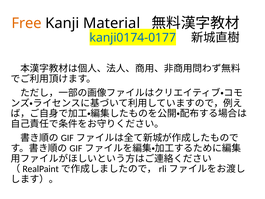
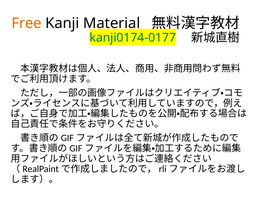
kanji0174-0177 colour: blue -> green (133, 38)
